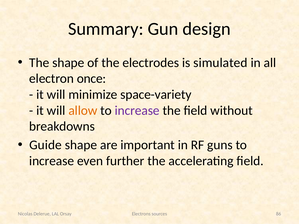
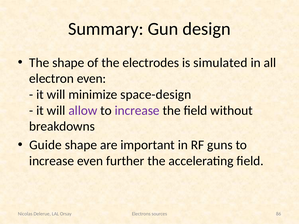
electron once: once -> even (91, 79)
space-variety: space-variety -> space-design (156, 95)
allow colour: orange -> purple (83, 111)
